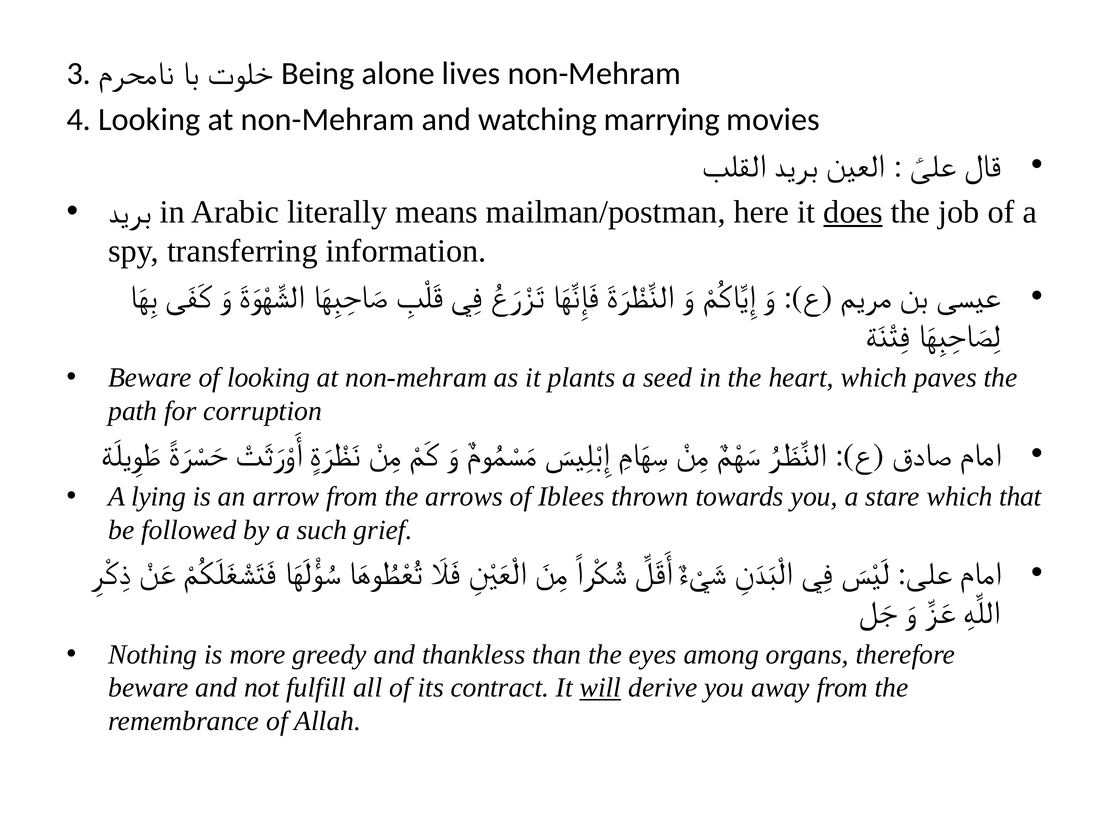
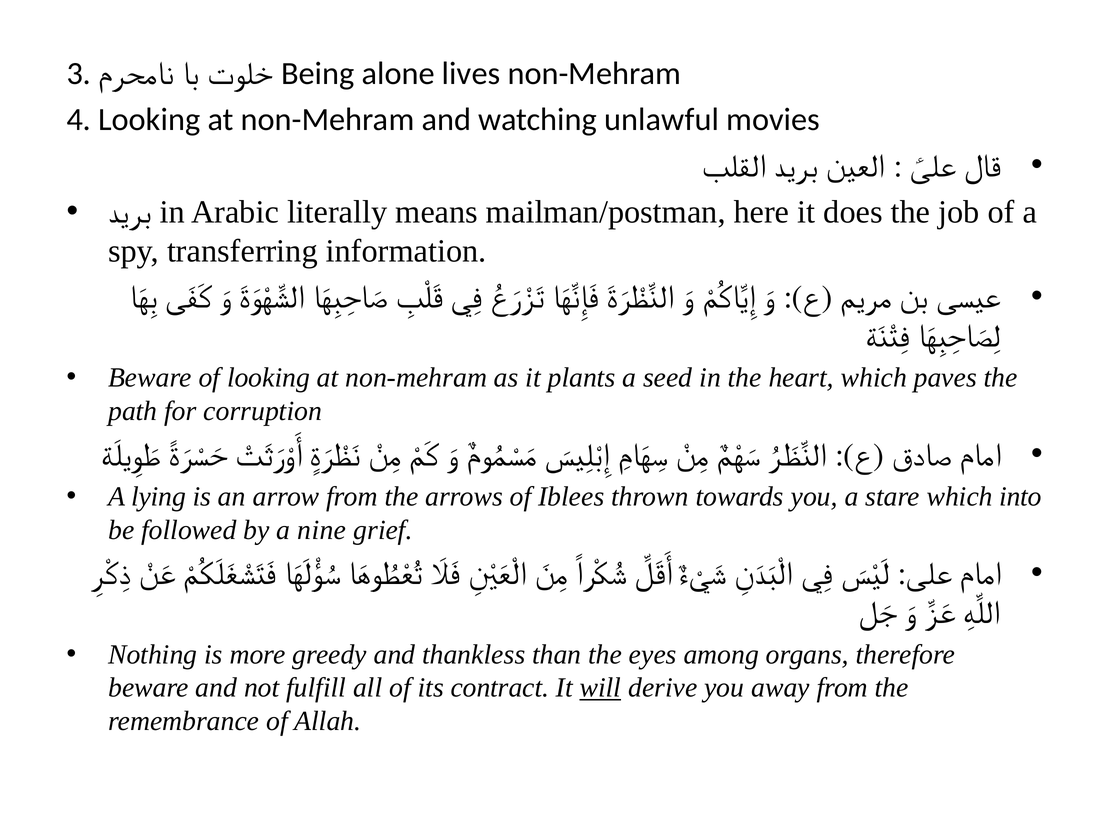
marrying: marrying -> unlawful (662, 120)
does underline: present -> none (853, 212)
that: that -> into (1021, 497)
such: such -> nine (322, 530)
